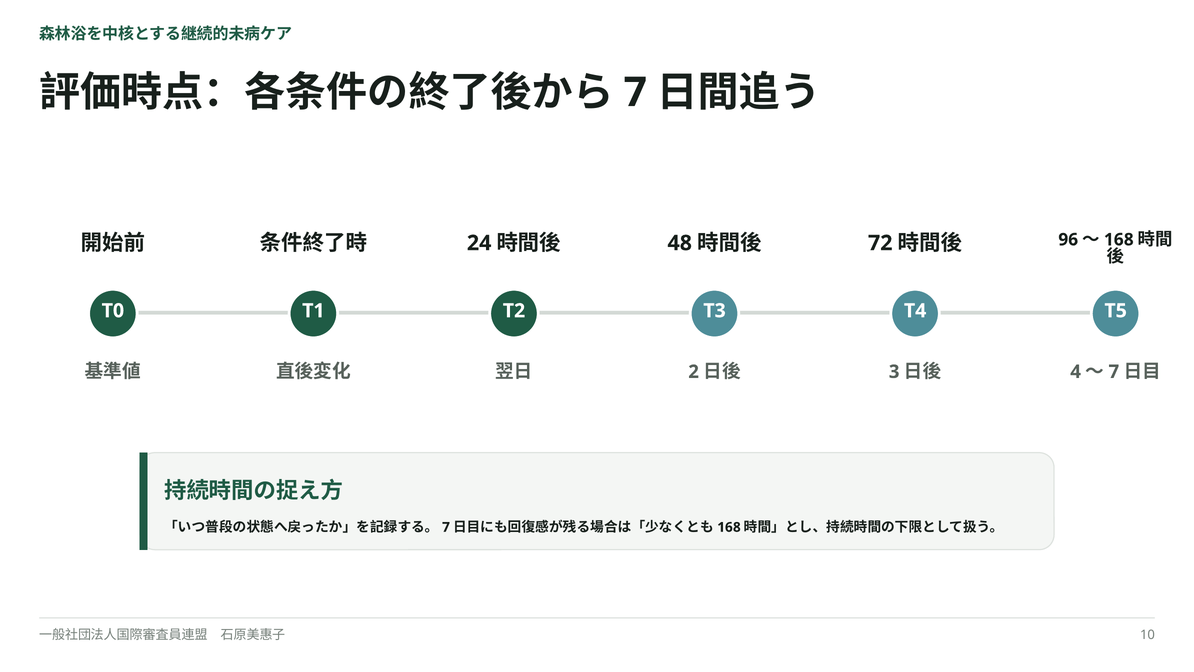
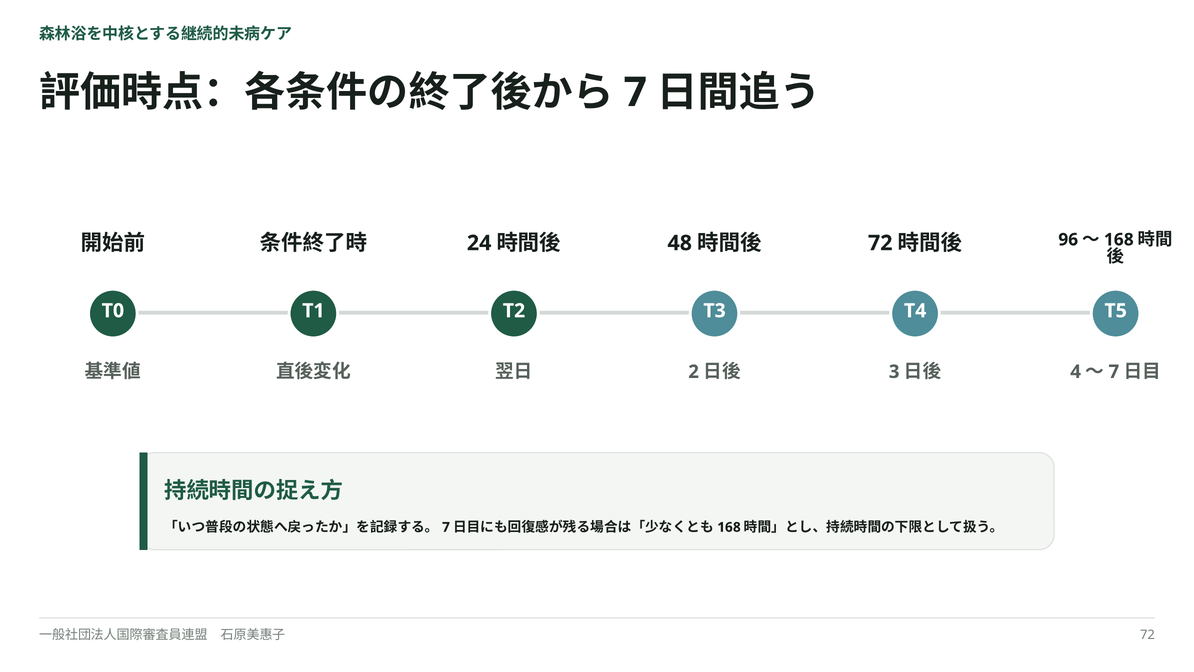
10: 10 -> 72 (1148, 635)
